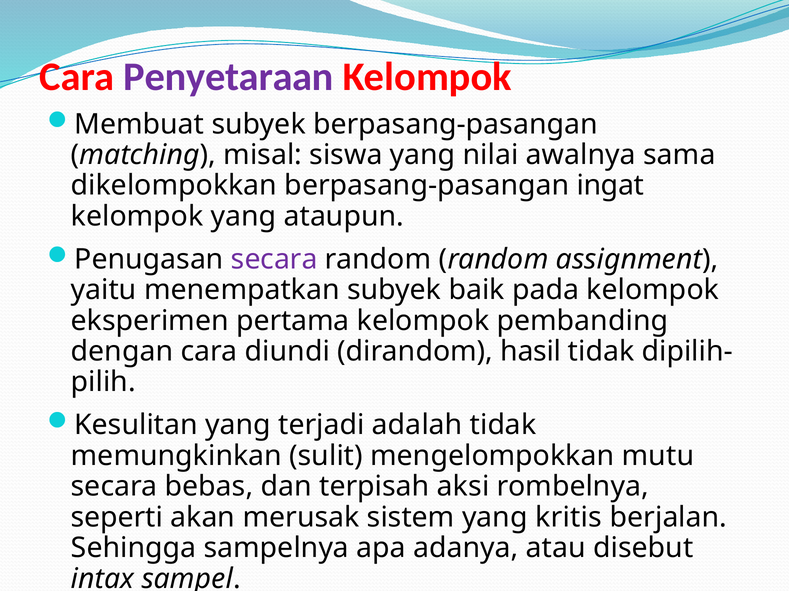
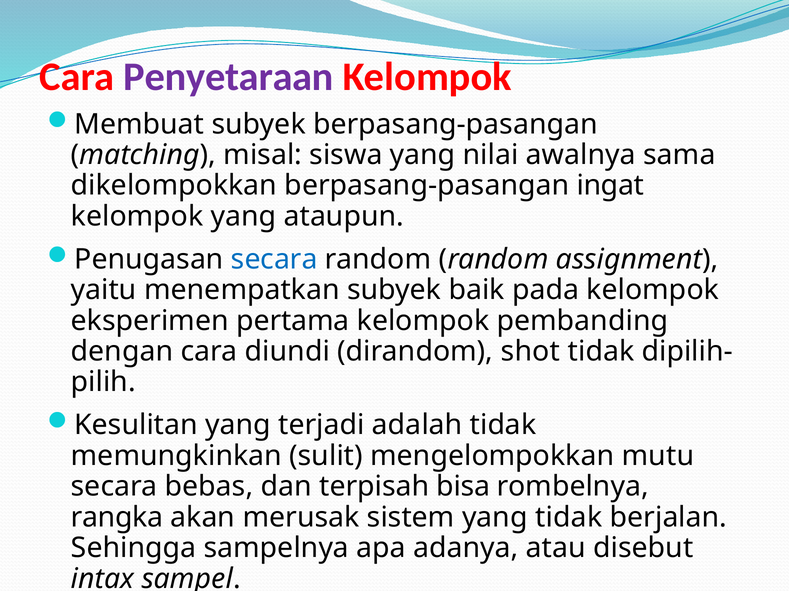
secara colour: purple -> blue (274, 260)
hasil: hasil -> shot (530, 352)
aksi: aksi -> bisa (463, 487)
seperti: seperti -> rangka (117, 518)
yang kritis: kritis -> tidak (569, 518)
